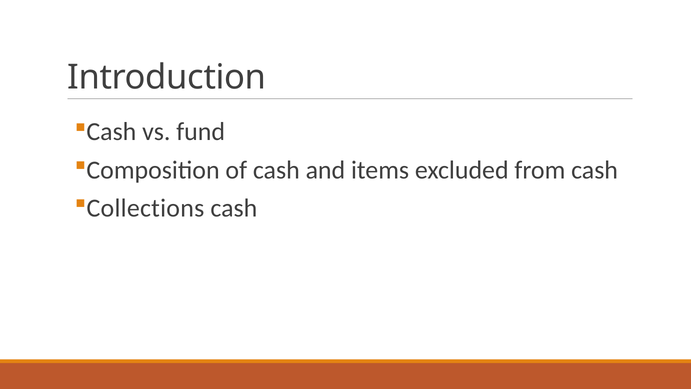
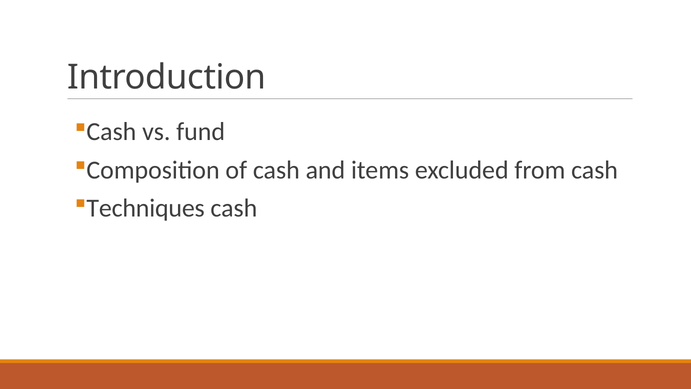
Collections: Collections -> Techniques (146, 208)
